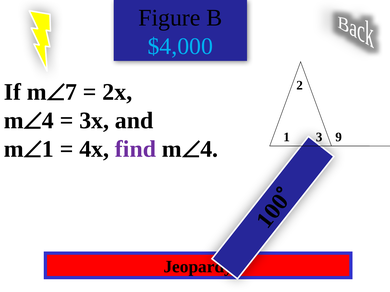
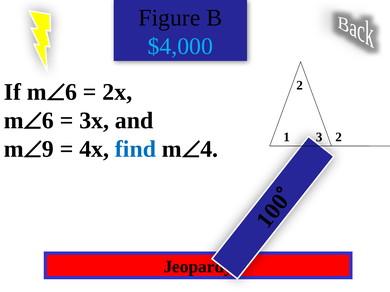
7: 7 -> 6 (71, 92)
4: 4 -> 6 (48, 121)
3 9: 9 -> 2 (339, 137)
1: 1 -> 9 (48, 149)
find colour: purple -> blue (136, 149)
